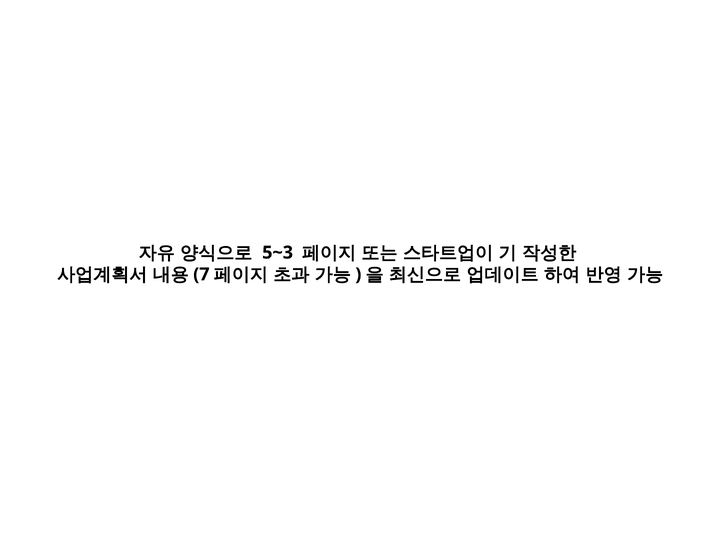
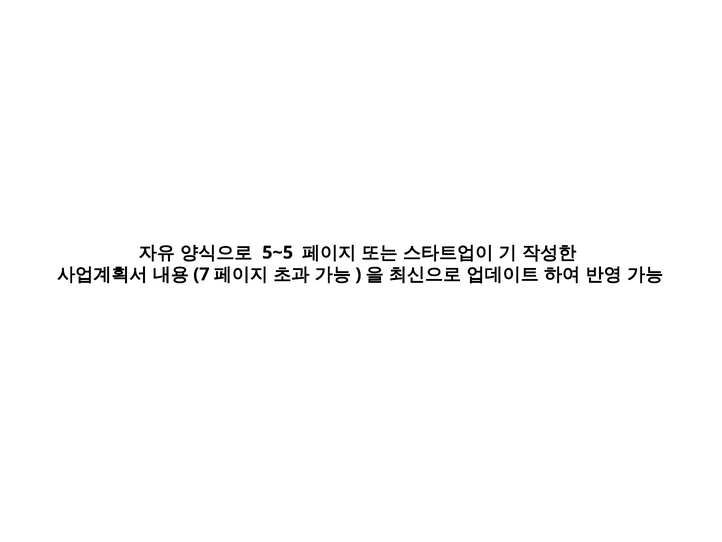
5~3: 5~3 -> 5~5 (278, 252)
